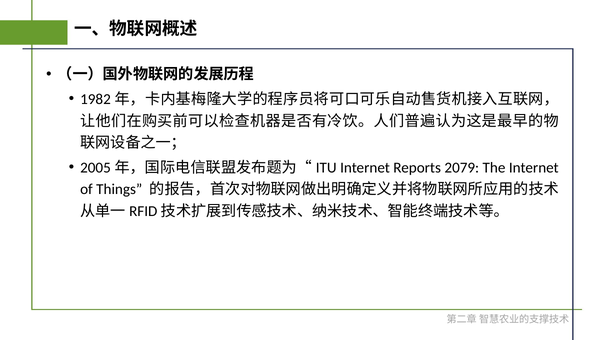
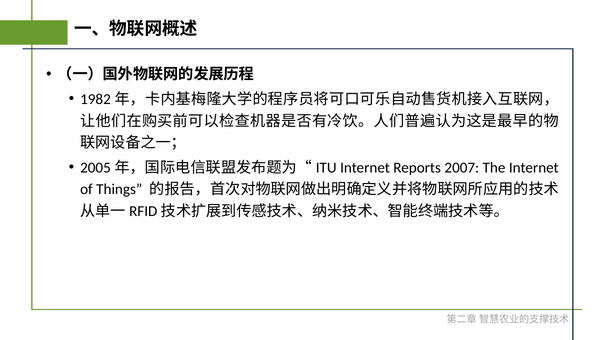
2079: 2079 -> 2007 (462, 168)
